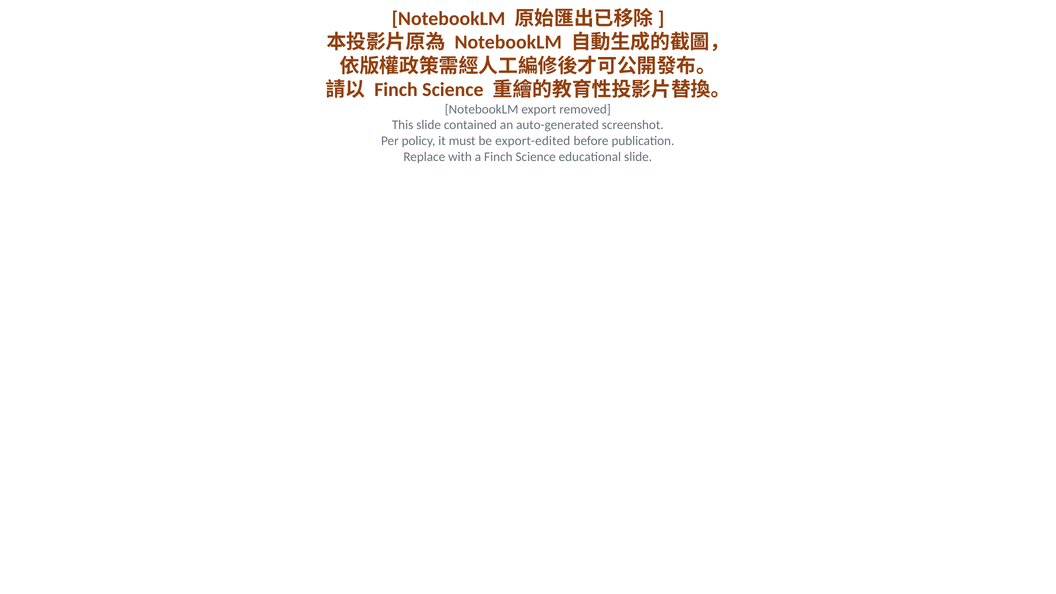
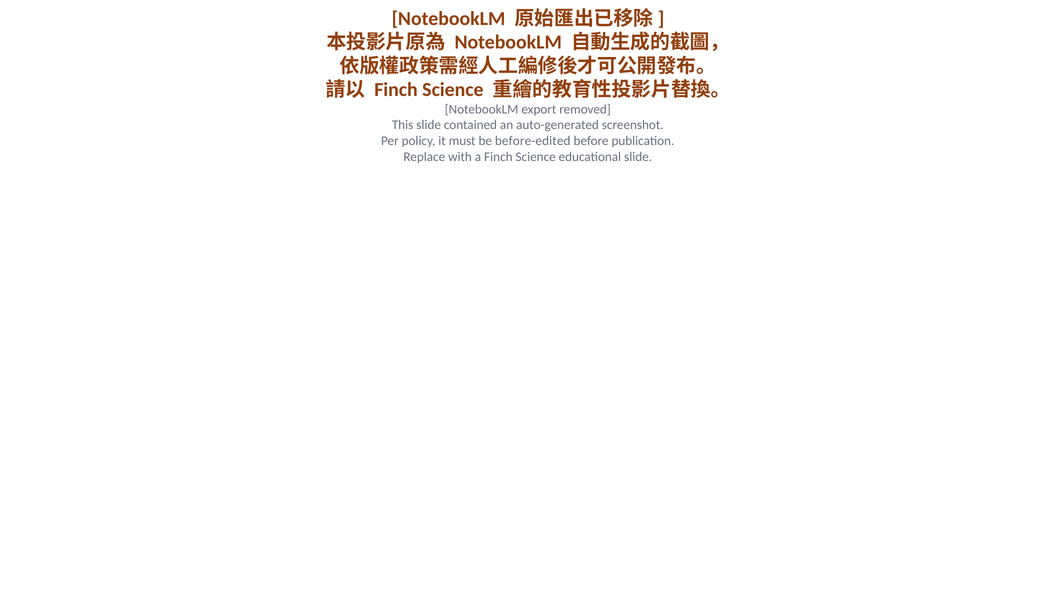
export-edited: export-edited -> before-edited (533, 141)
